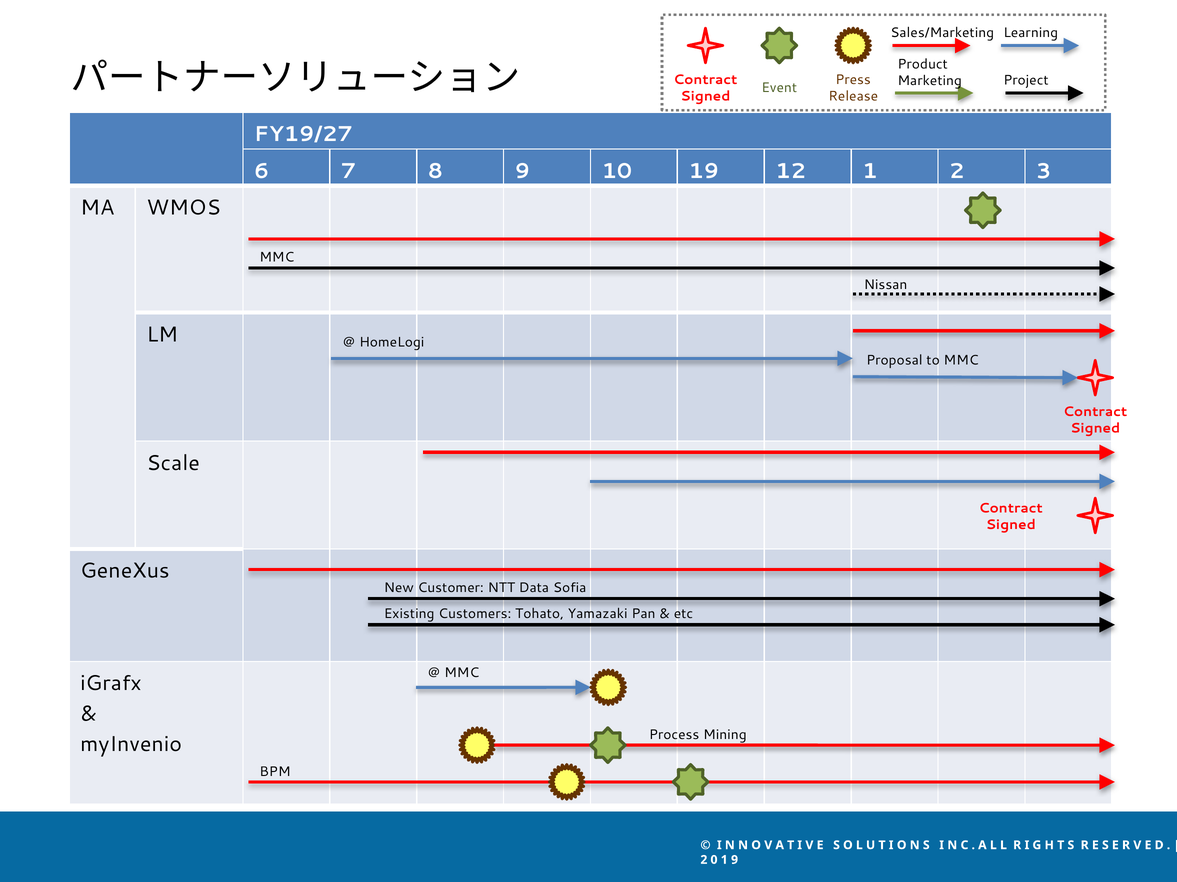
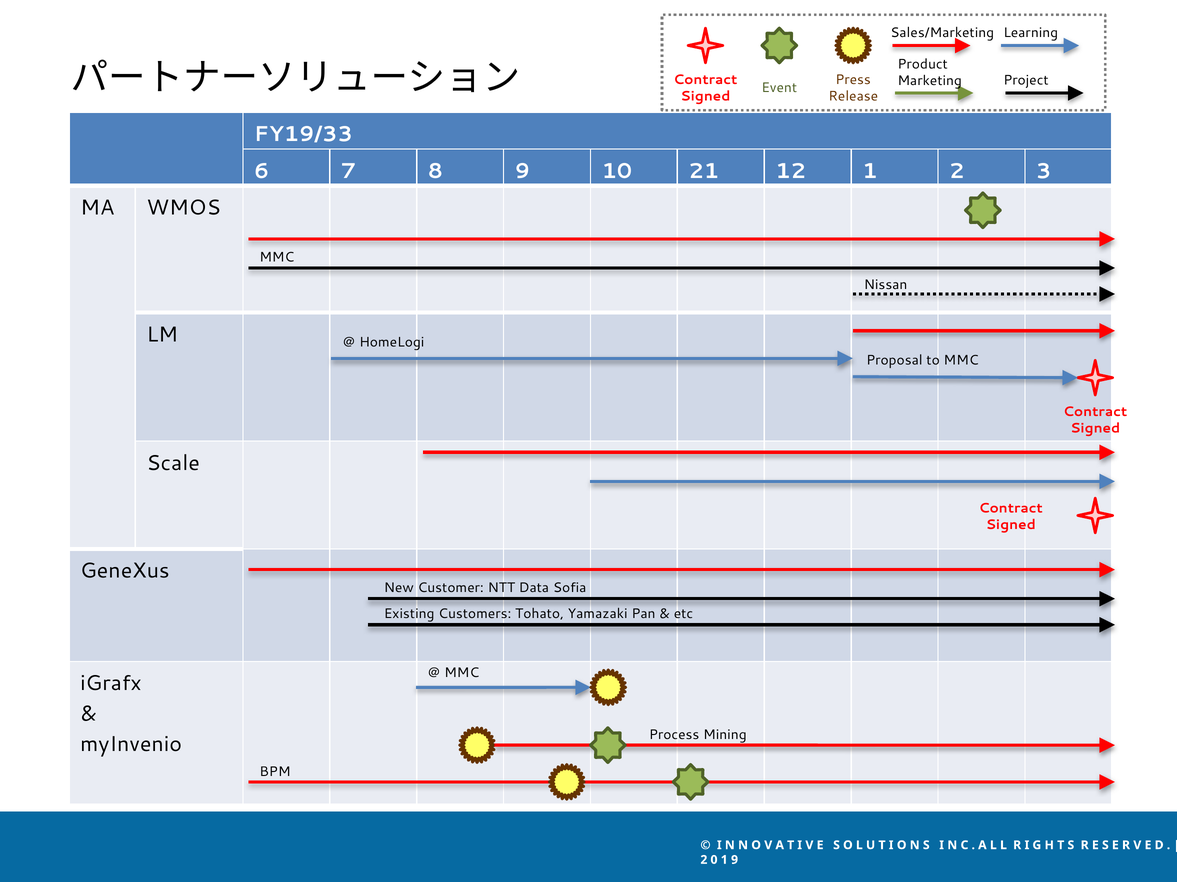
FY19/27: FY19/27 -> FY19/33 (303, 134)
19: 19 -> 21 (704, 171)
